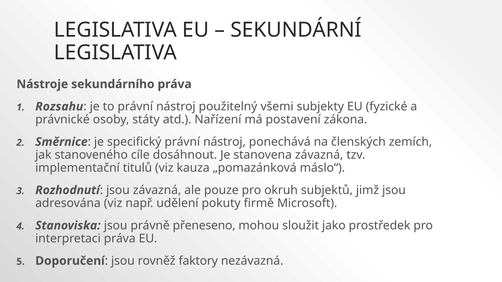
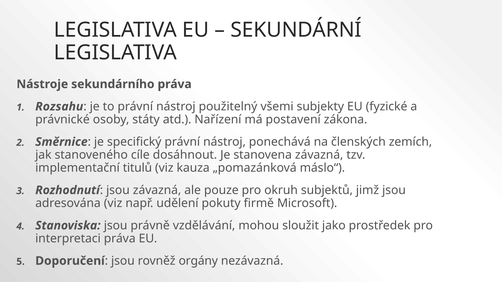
přeneseno: přeneseno -> vzdělávání (204, 226)
faktory: faktory -> orgány (198, 261)
